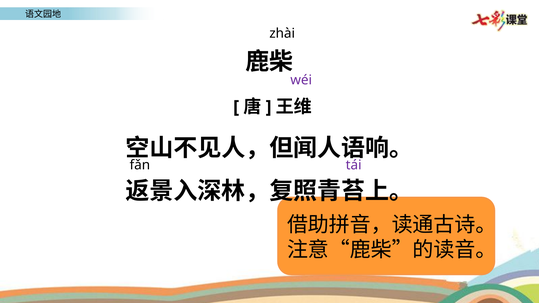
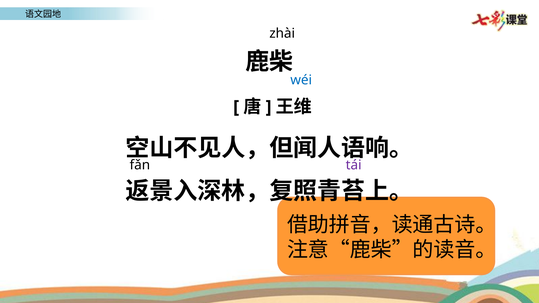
wéi colour: purple -> blue (301, 80)
